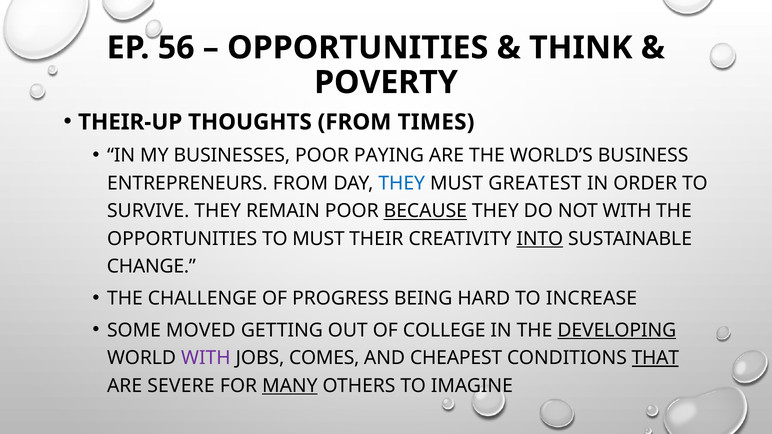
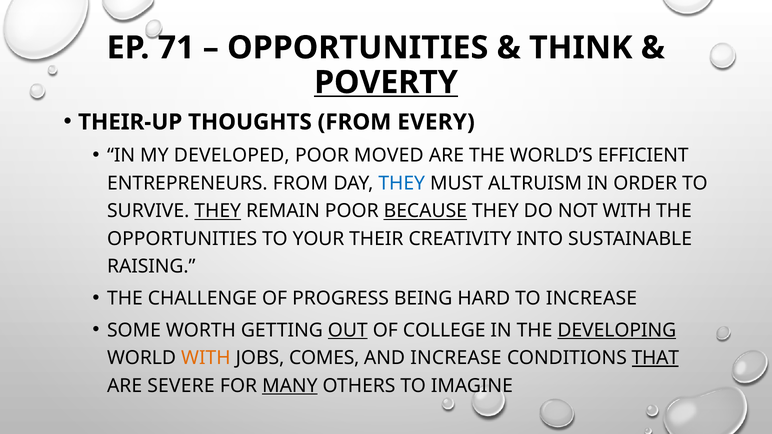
56: 56 -> 71 (176, 48)
POVERTY underline: none -> present (386, 83)
TIMES: TIMES -> EVERY (436, 122)
BUSINESSES: BUSINESSES -> DEVELOPED (232, 156)
PAYING: PAYING -> MOVED (389, 156)
BUSINESS: BUSINESS -> EFFICIENT (643, 156)
GREATEST: GREATEST -> ALTRUISM (535, 183)
THEY underline: none -> present (218, 211)
TO MUST: MUST -> YOUR (318, 239)
INTO underline: present -> none (540, 239)
CHANGE: CHANGE -> RAISING (151, 267)
MOVED: MOVED -> WORTH (201, 330)
OUT underline: none -> present (348, 330)
WITH colour: purple -> orange (206, 358)
AND CHEAPEST: CHEAPEST -> INCREASE (456, 358)
